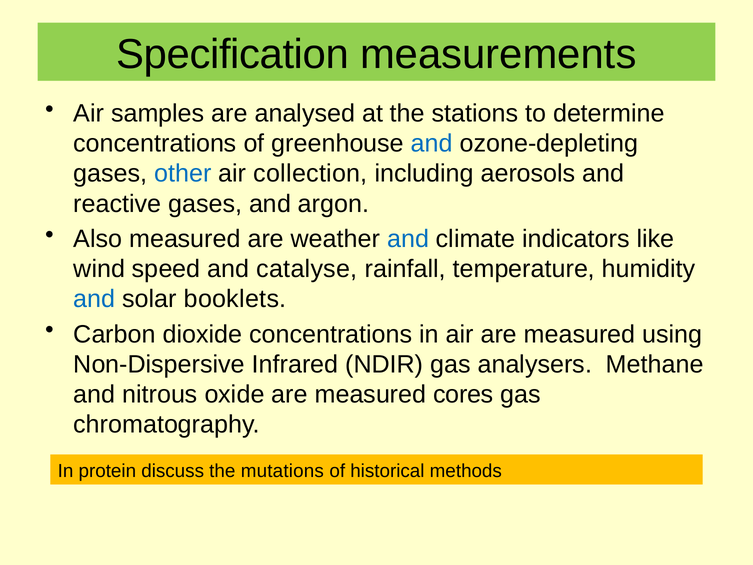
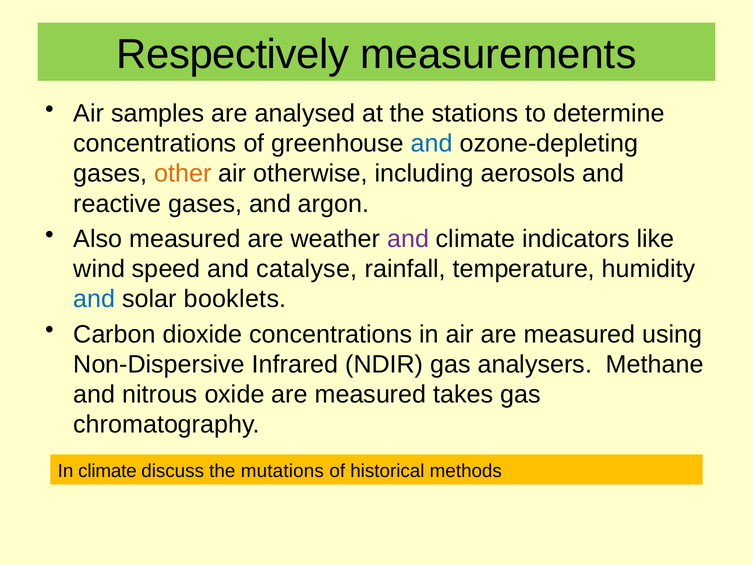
Specification: Specification -> Respectively (233, 55)
other colour: blue -> orange (183, 174)
collection: collection -> otherwise (311, 174)
and colour: blue -> purple (408, 239)
cores: cores -> takes (463, 394)
In protein: protein -> climate (107, 471)
